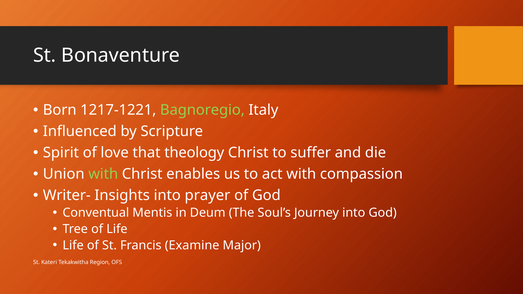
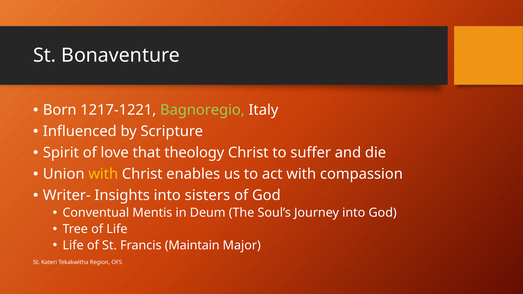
with colour: light green -> yellow (103, 174)
prayer: prayer -> sisters (207, 195)
Examine: Examine -> Maintain (192, 245)
